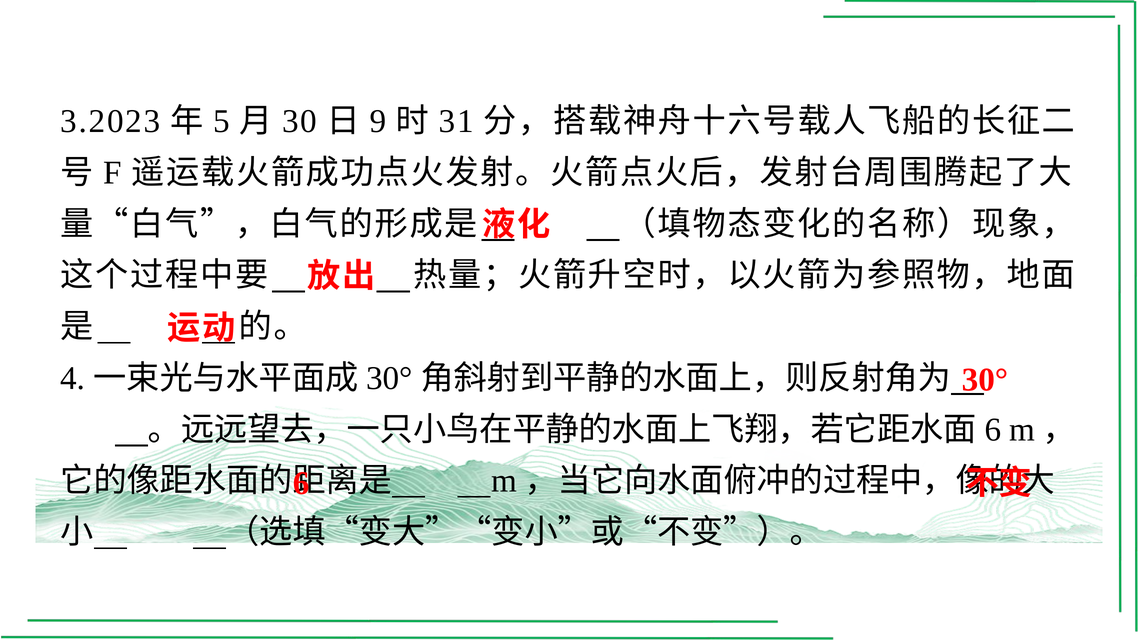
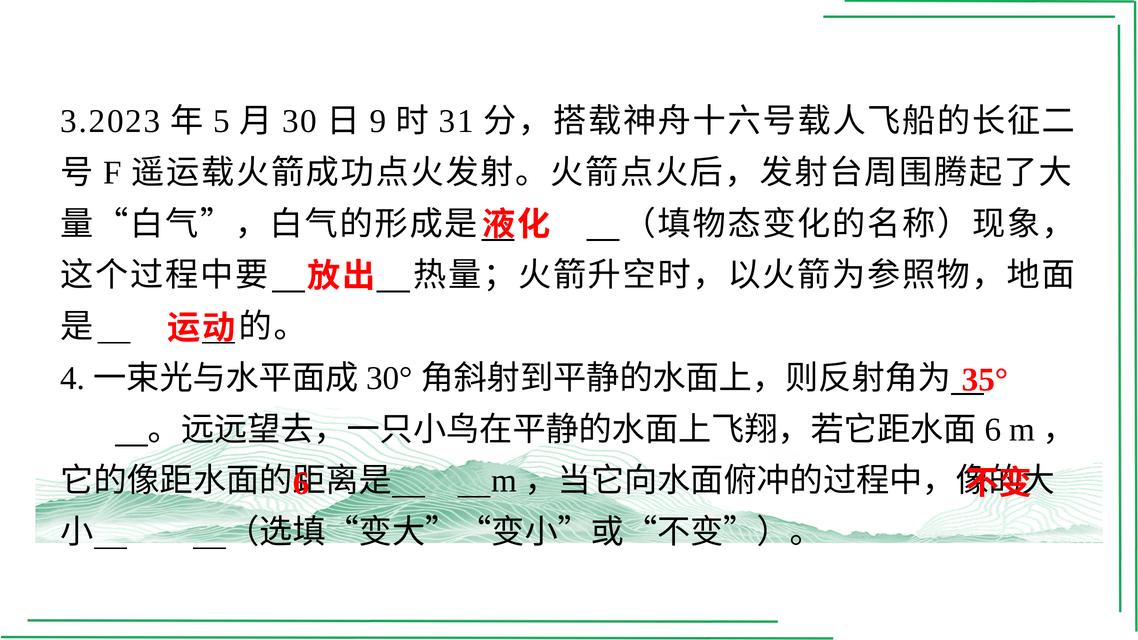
30°: 30° -> 35° (985, 380)
